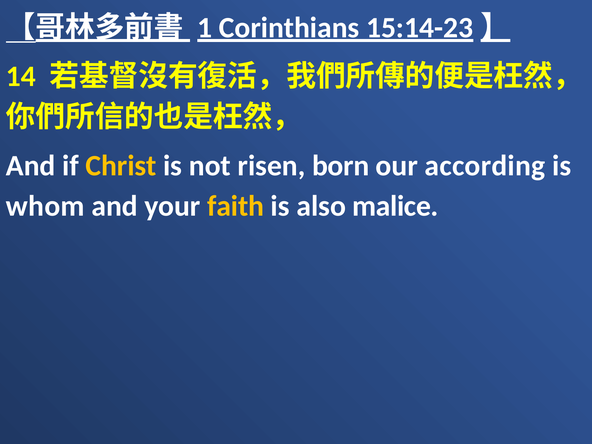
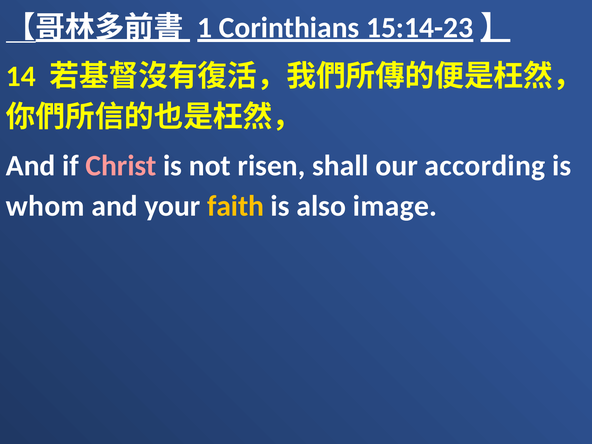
Christ colour: yellow -> pink (121, 166)
born: born -> shall (340, 166)
malice: malice -> image (395, 206)
